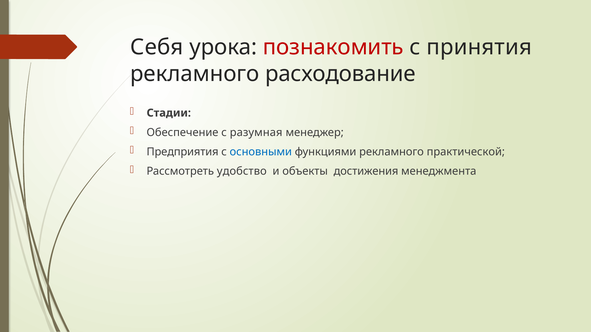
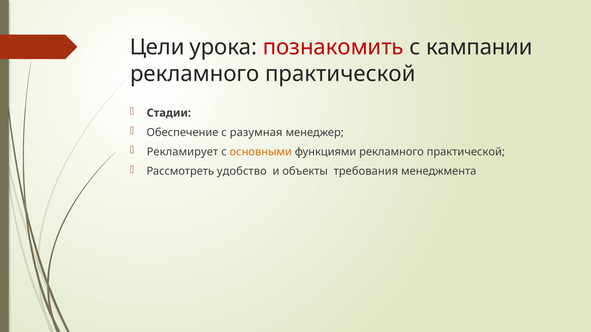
Себя: Себя -> Цели (157, 47)
принятия: принятия -> кампании (479, 47)
расходование: расходование -> практической (340, 74)
Предприятия: Предприятия -> Рекламирует (182, 152)
основными colour: blue -> orange (261, 152)
достижения: достижения -> требования (366, 171)
